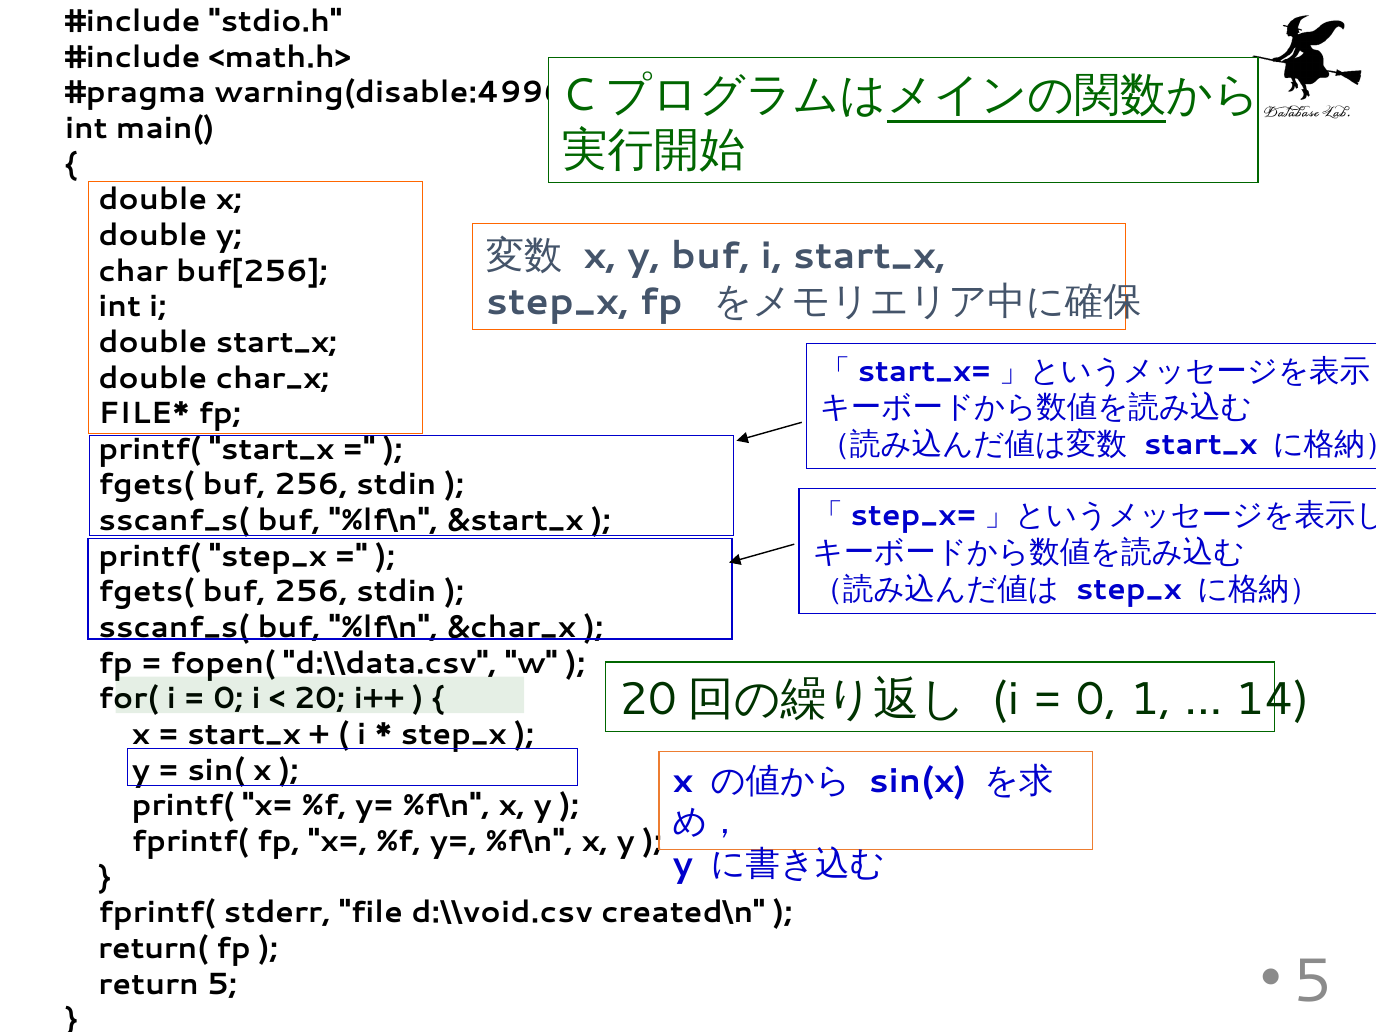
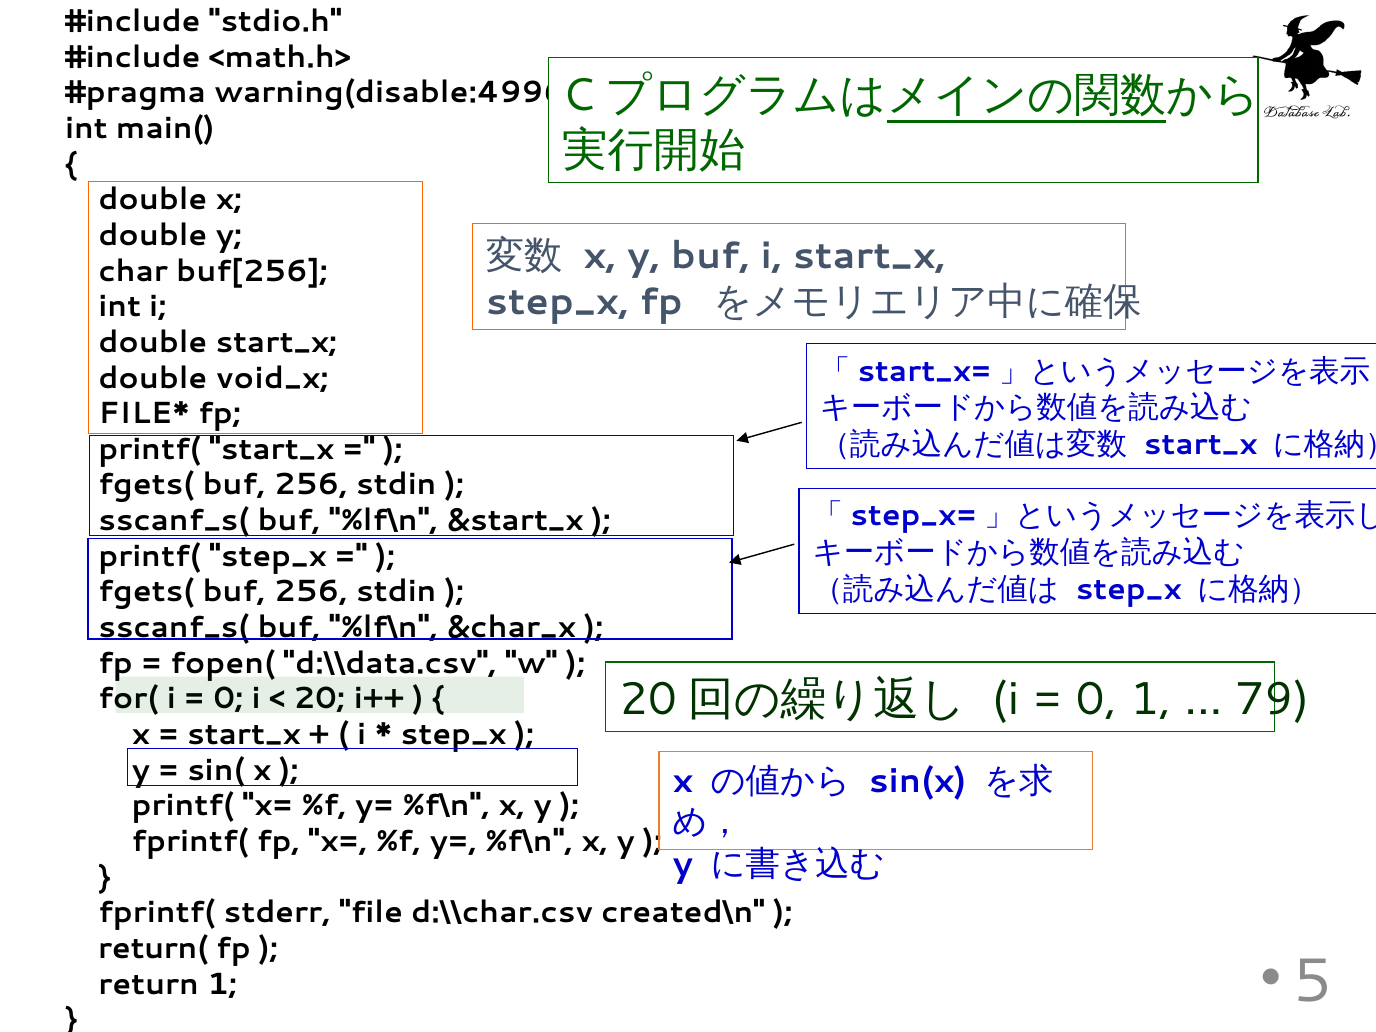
char_x: char_x -> void_x (273, 378)
14: 14 -> 79 (1272, 700)
d:\\void.csv: d:\\void.csv -> d:\\char.csv (502, 913)
return 5: 5 -> 1 (222, 984)
